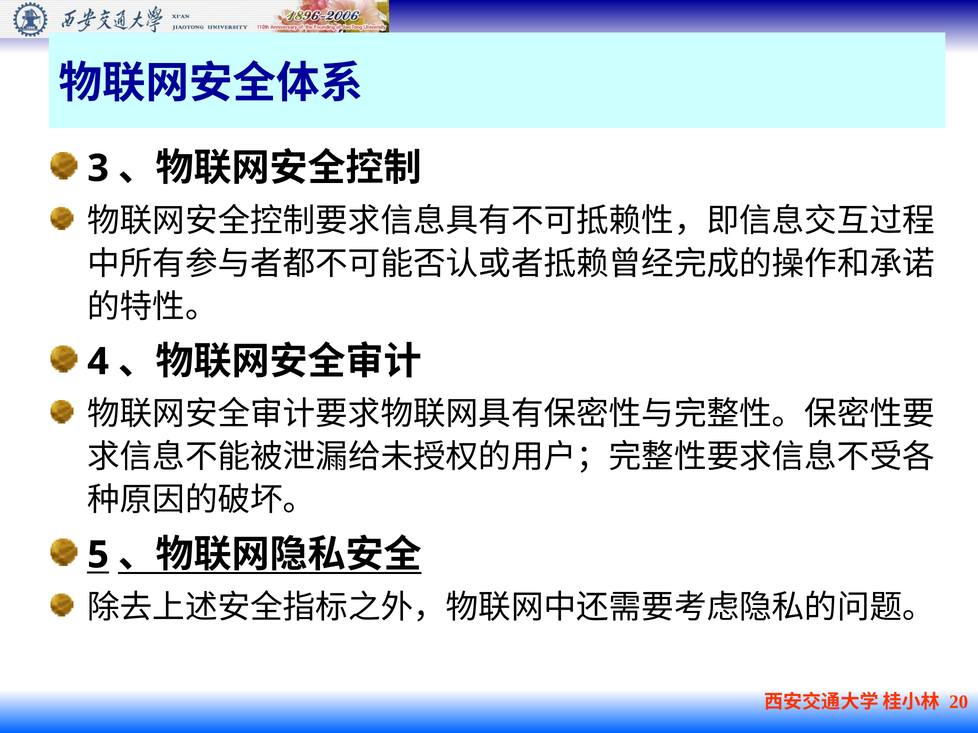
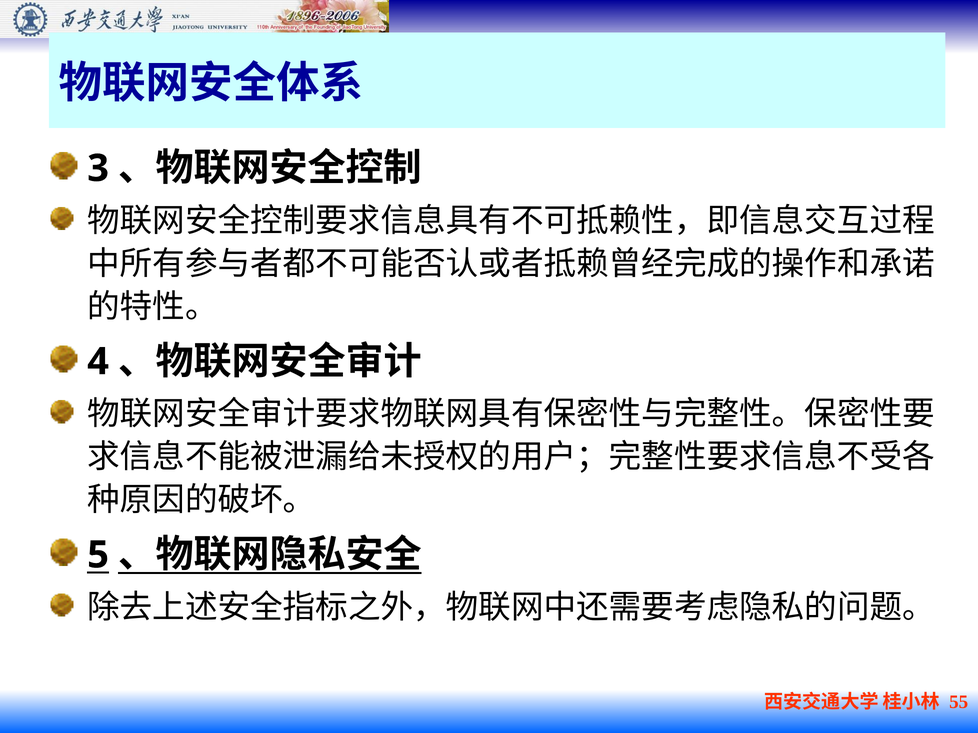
20: 20 -> 55 (959, 702)
